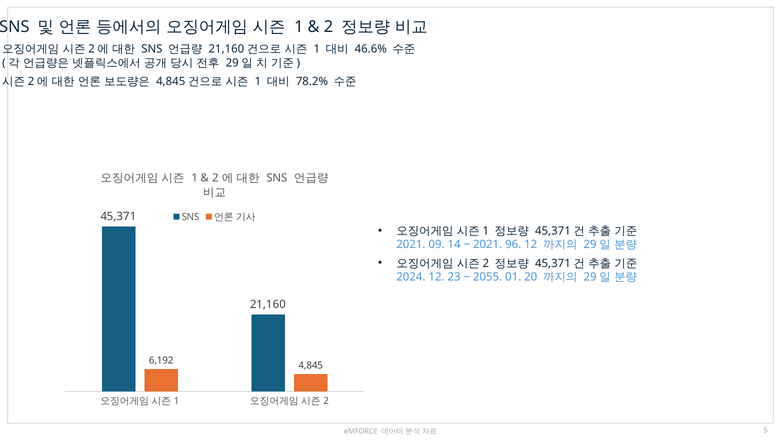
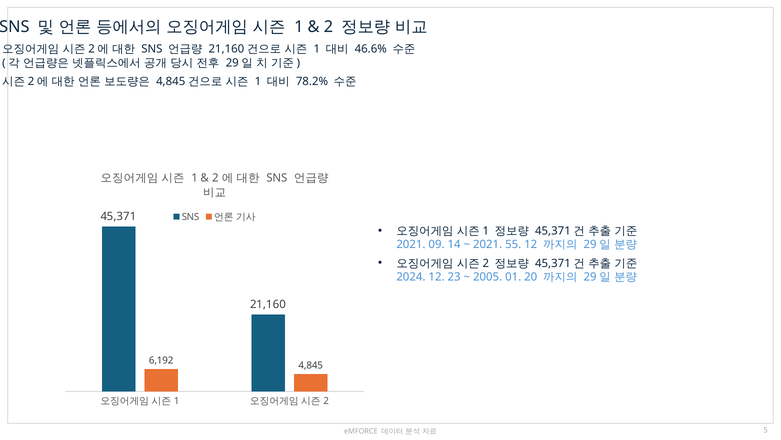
96: 96 -> 55 (513, 244)
2055: 2055 -> 2005 (488, 277)
